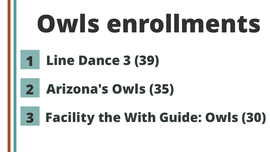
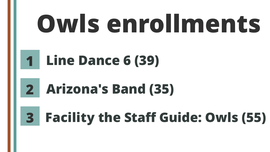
Dance 3: 3 -> 6 (127, 61)
Arizona's Owls: Owls -> Band (129, 89)
With: With -> Staff (140, 118)
30: 30 -> 55 (254, 118)
